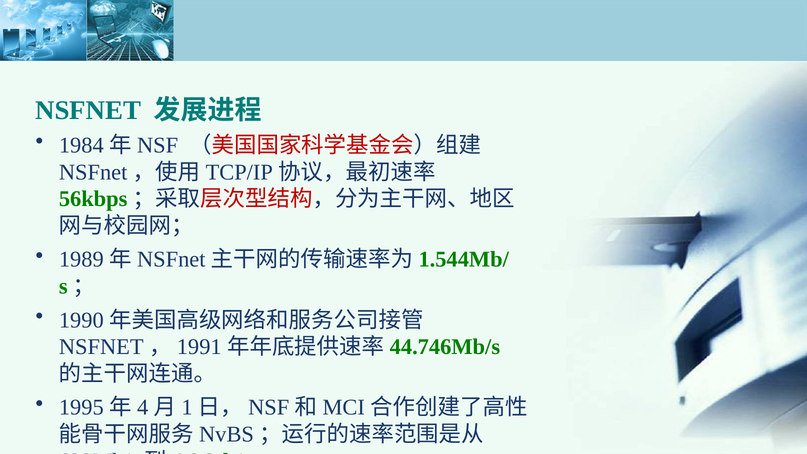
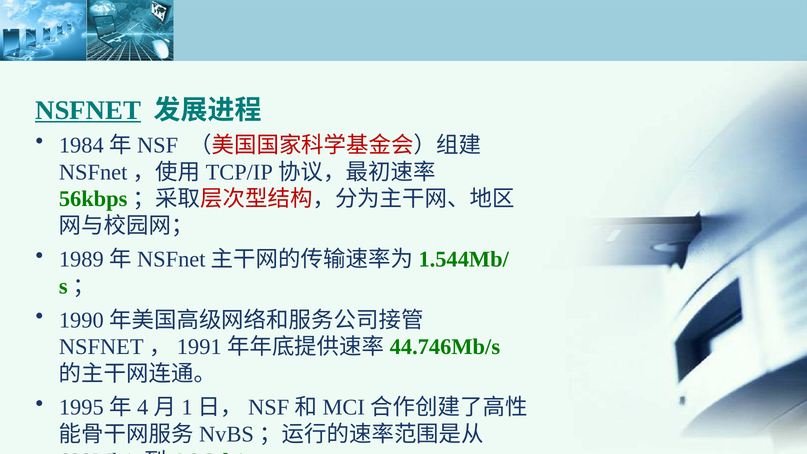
NSFNET underline: none -> present (88, 110)
